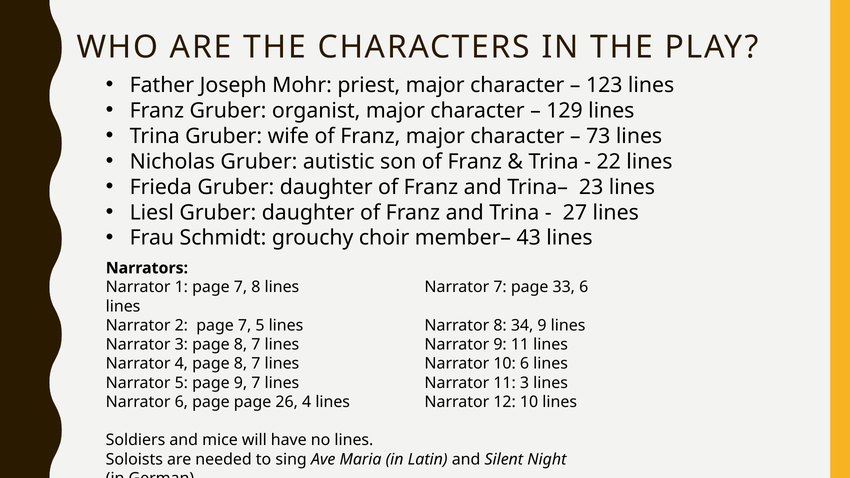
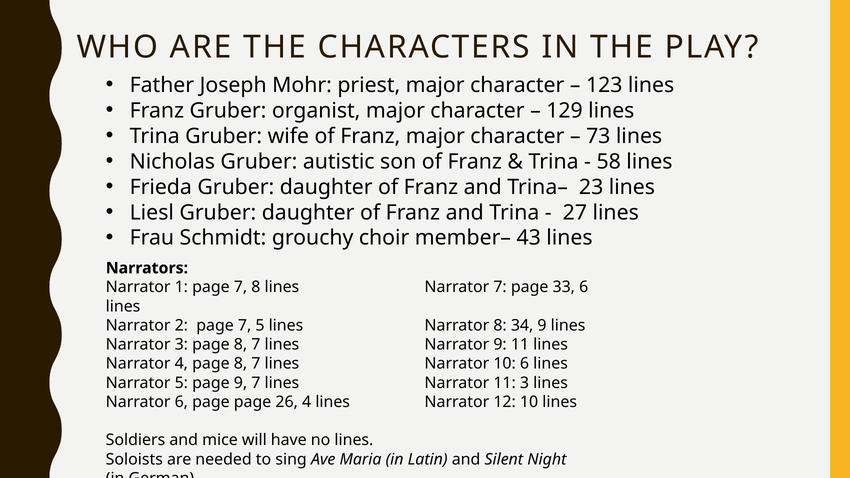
22: 22 -> 58 (609, 162)
